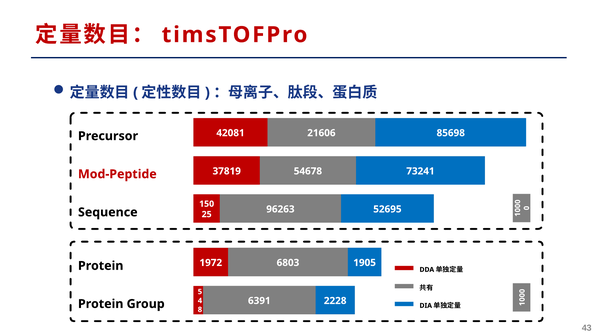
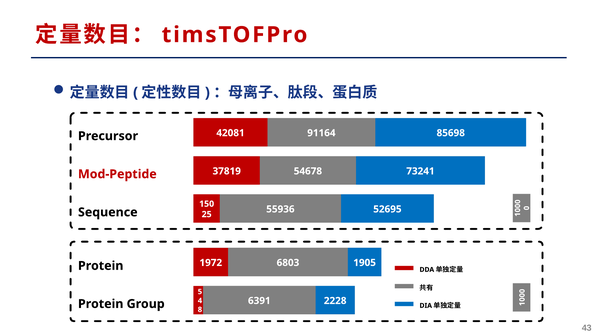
21606: 21606 -> 91164 (321, 133)
96263: 96263 -> 55936 (280, 209)
